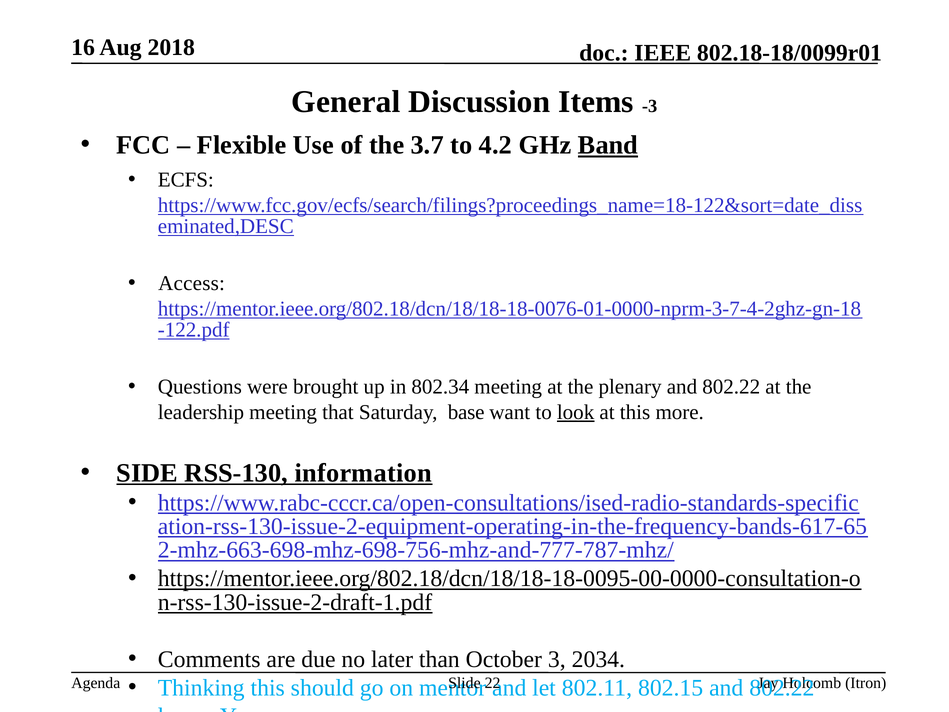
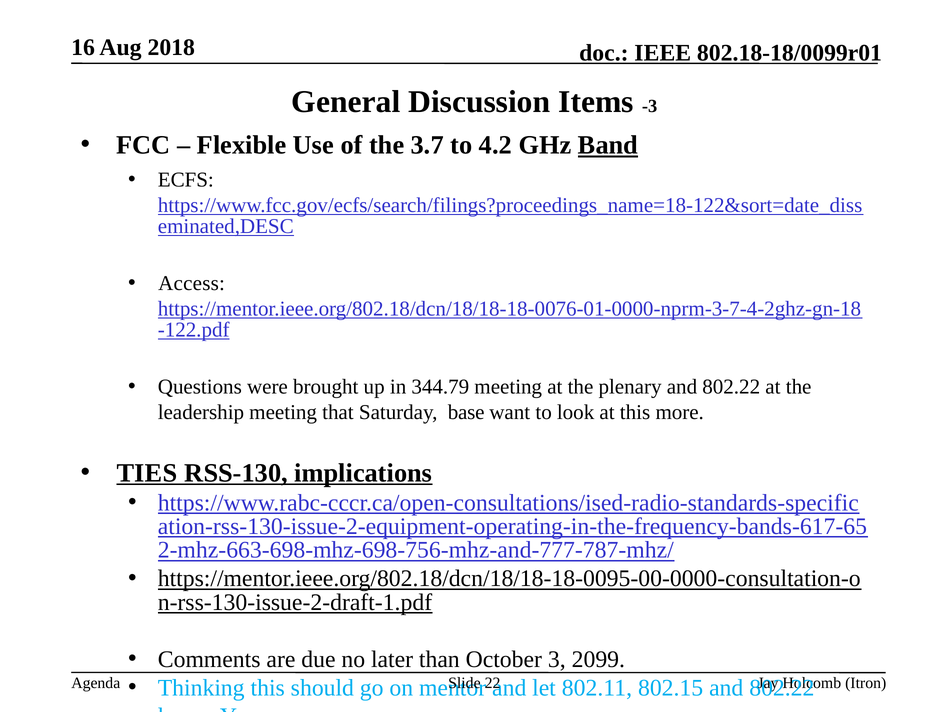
802.34: 802.34 -> 344.79 (440, 387)
look underline: present -> none (576, 412)
SIDE: SIDE -> TIES (147, 473)
information: information -> implications (363, 473)
2034: 2034 -> 2099 (598, 659)
